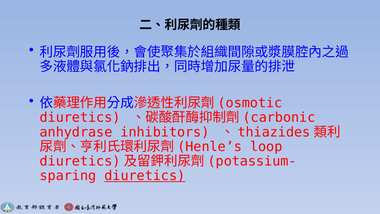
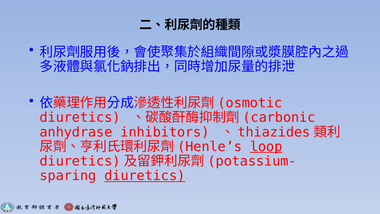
loop underline: none -> present (266, 146)
